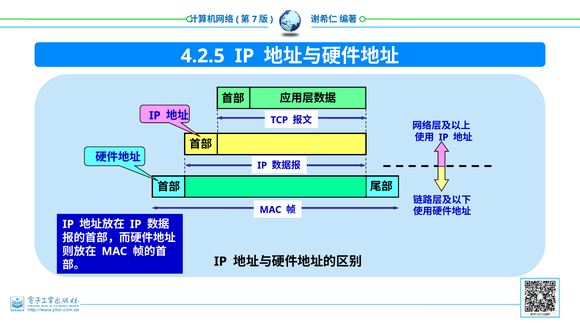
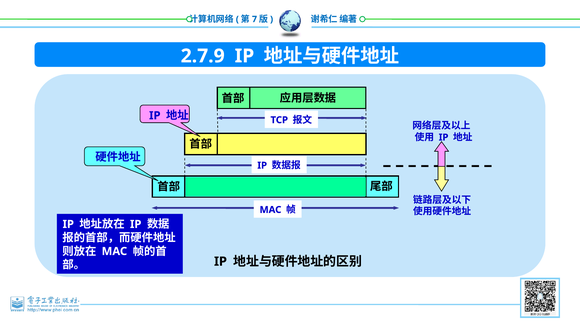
4.2.5: 4.2.5 -> 2.7.9 (203, 56)
